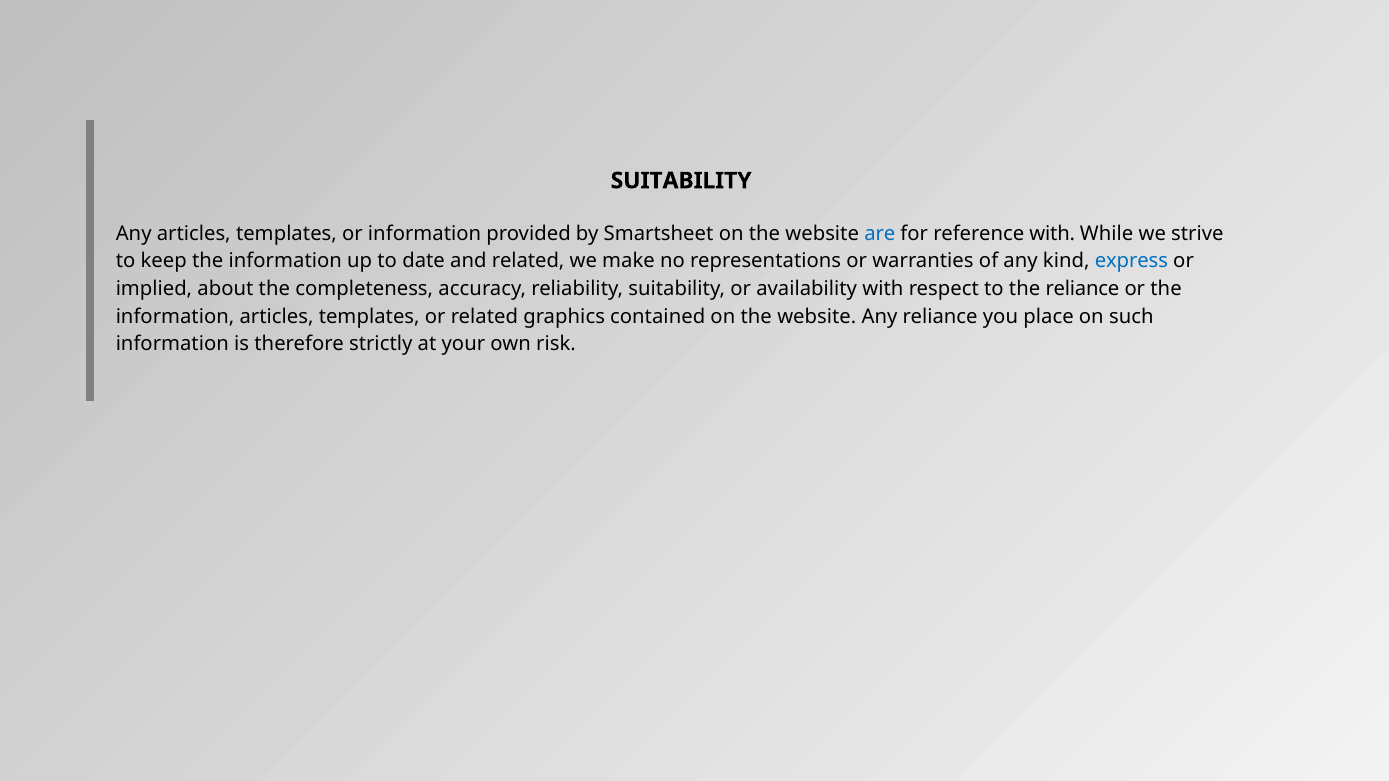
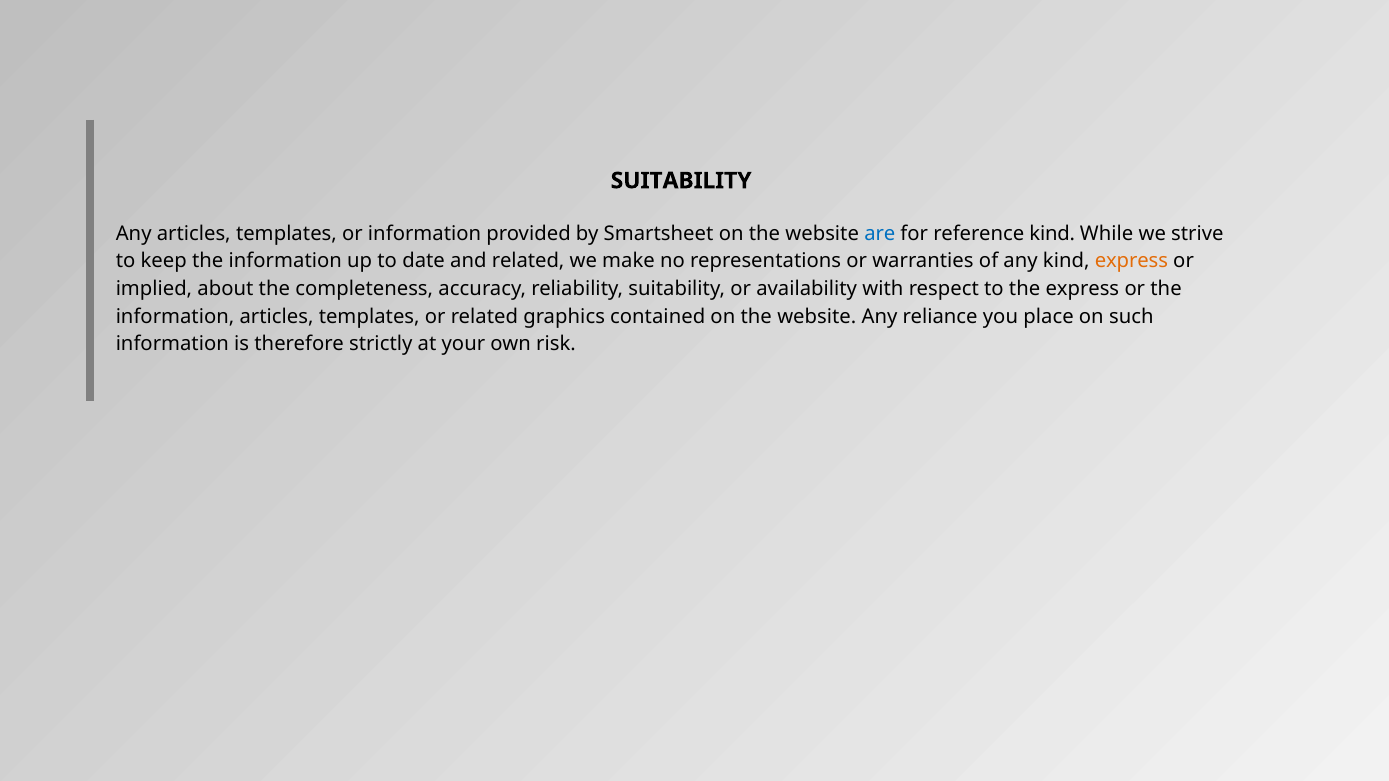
reference with: with -> kind (1052, 234)
express colour: blue -> orange (1131, 261)
the reliance: reliance -> express (1082, 289)
